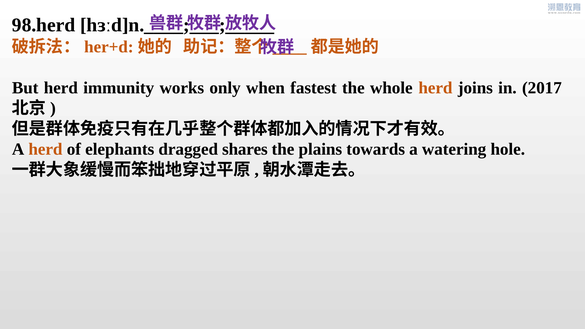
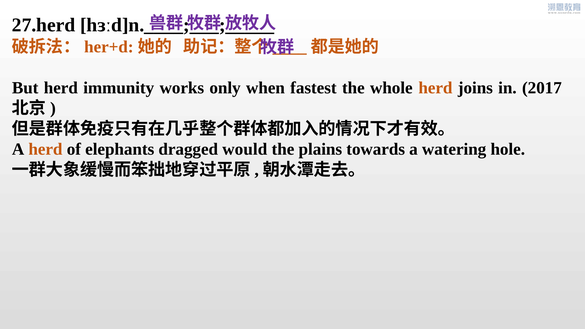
98.herd: 98.herd -> 27.herd (44, 25)
shares: shares -> would (245, 149)
